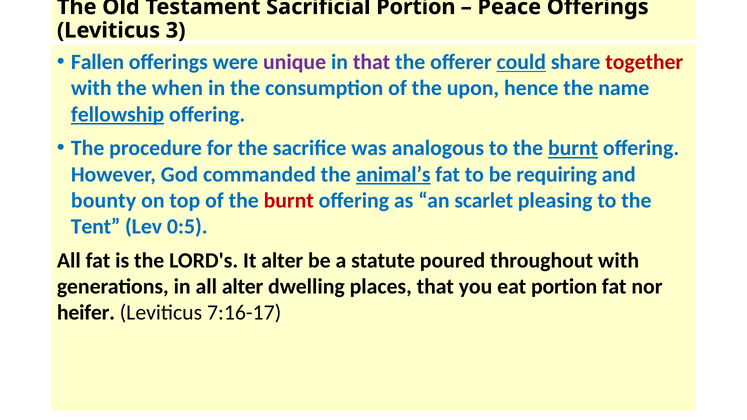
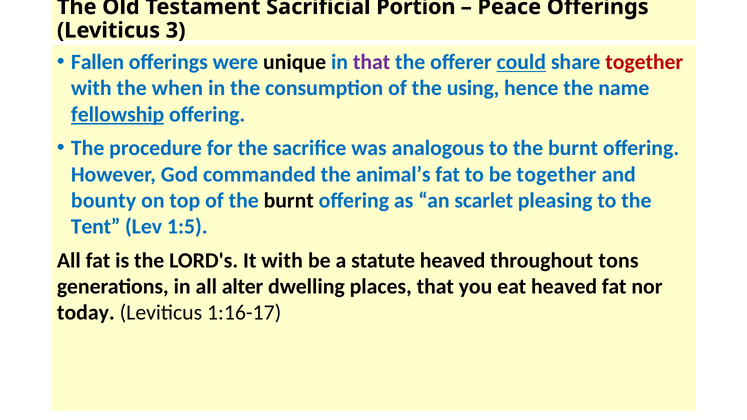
unique colour: purple -> black (295, 62)
upon: upon -> using (473, 88)
burnt underline: present -> none (573, 148)
animal’s underline: present -> none (393, 174)
be requiring: requiring -> together (556, 174)
burnt colour: red -> black (289, 200)
0:5: 0:5 -> 1:5 (187, 227)
It alter: alter -> with (282, 260)
statute poured: poured -> heaved (453, 260)
throughout with: with -> tons (619, 260)
eat portion: portion -> heaved (564, 287)
heifer: heifer -> today (86, 313)
7:16-17: 7:16-17 -> 1:16-17 (244, 313)
